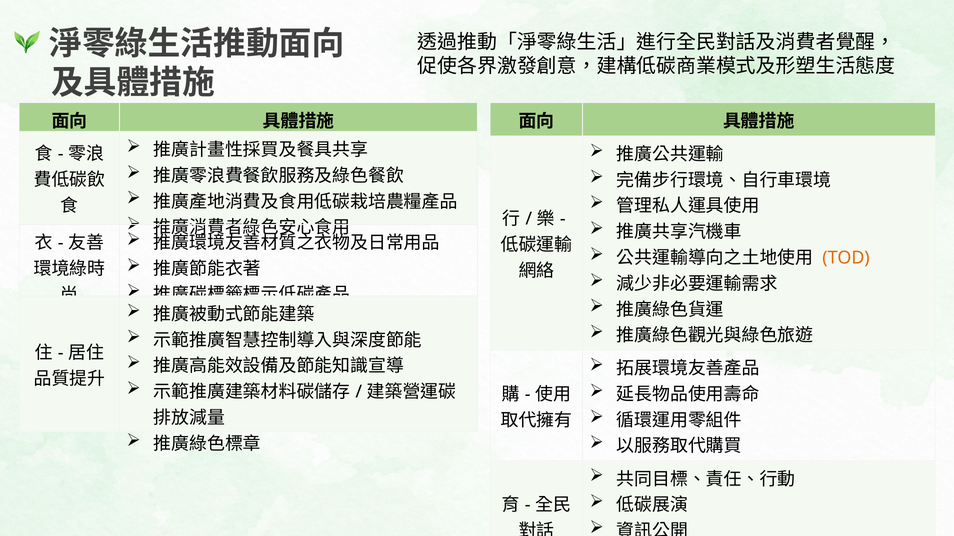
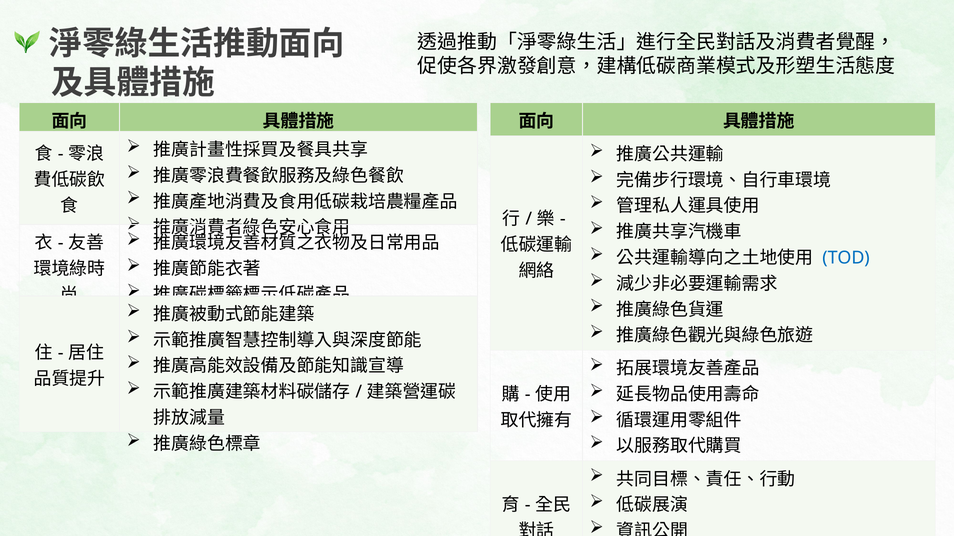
TOD colour: orange -> blue (846, 258)
